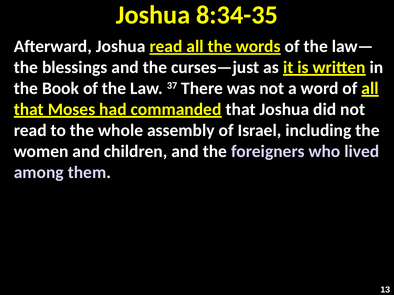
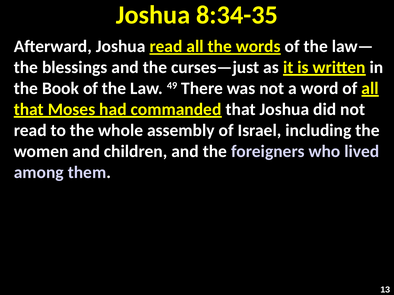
37: 37 -> 49 (172, 86)
